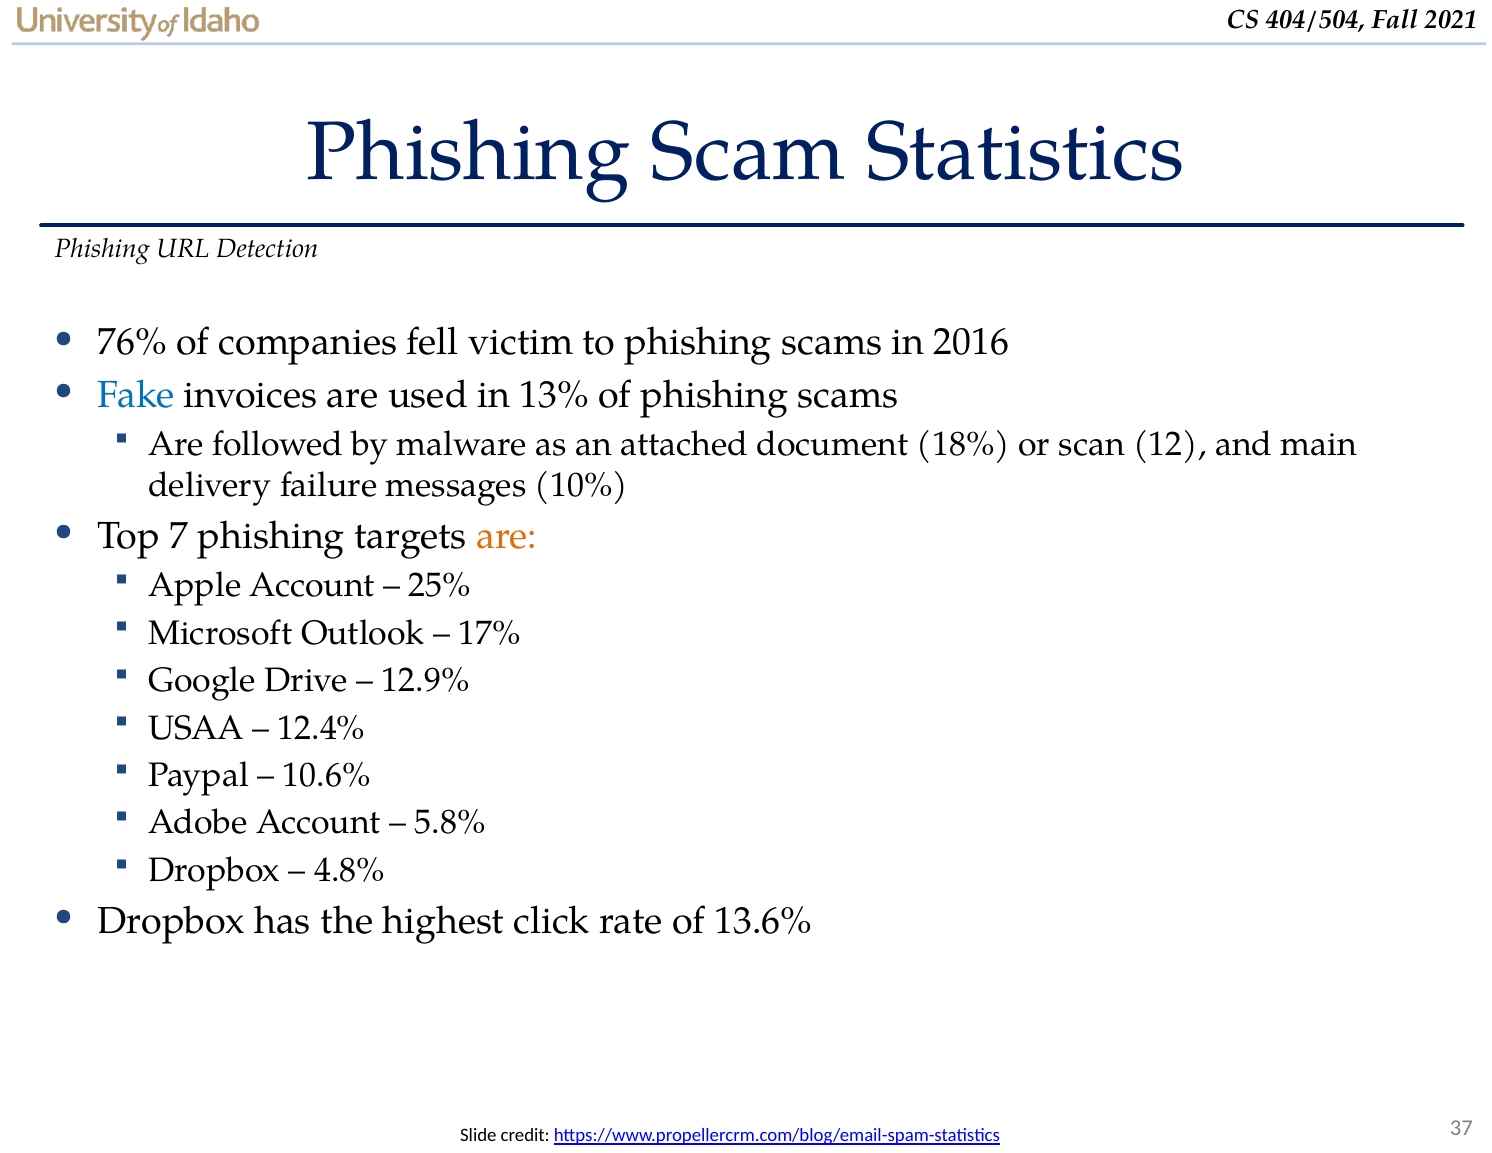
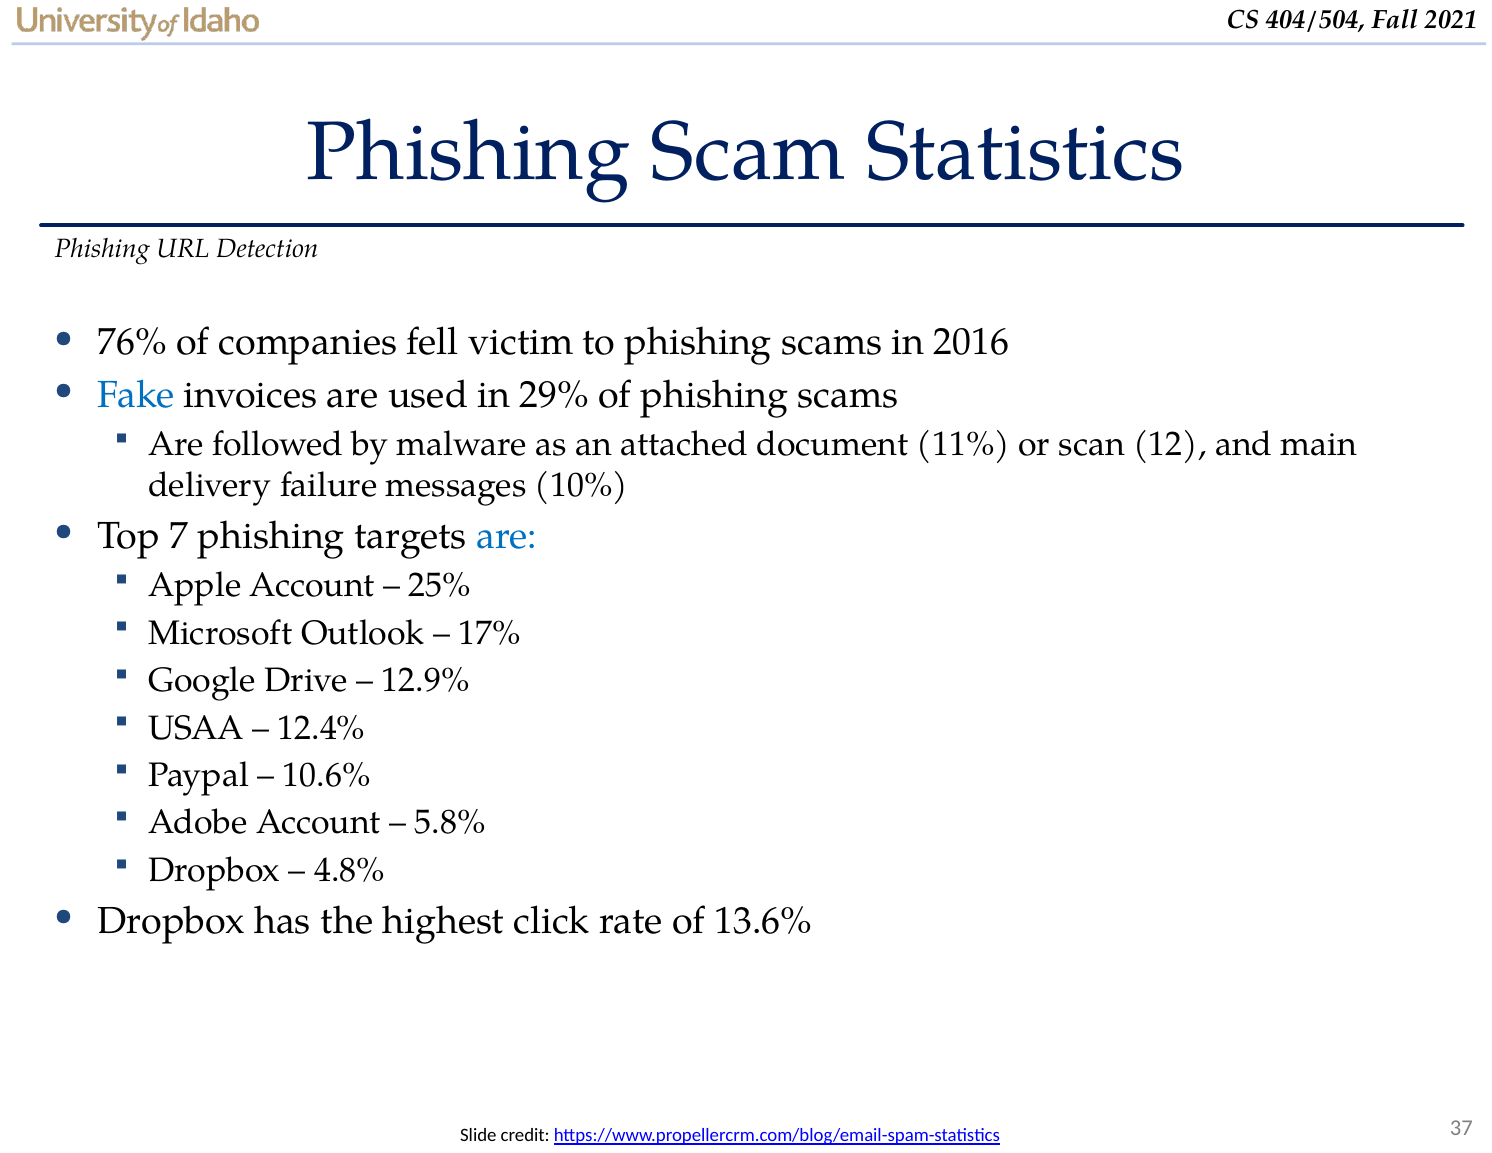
13%: 13% -> 29% (554, 395)
18%: 18% -> 11% (963, 444)
are colour: orange -> blue (507, 536)
